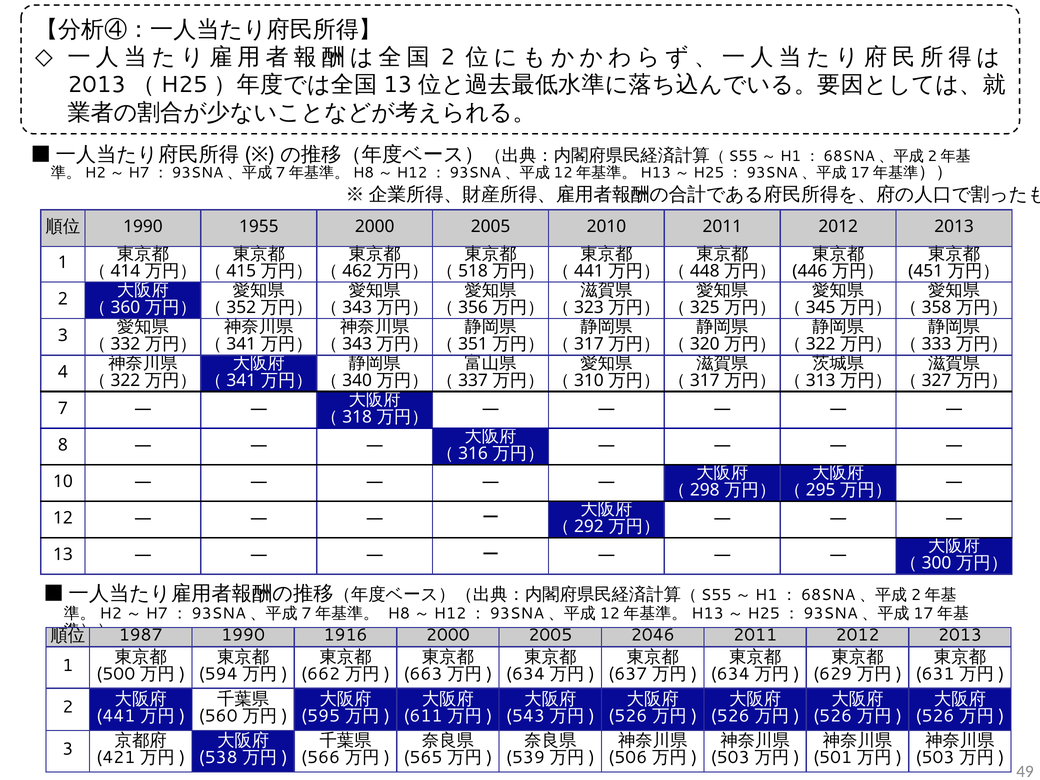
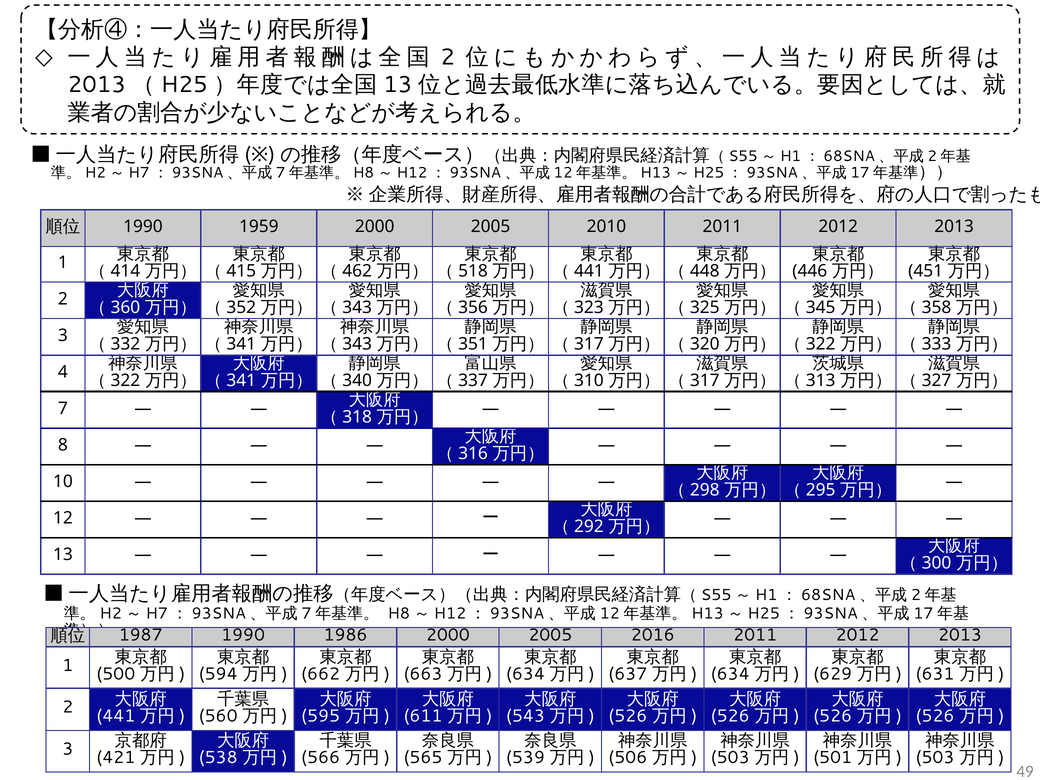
1955: 1955 -> 1959 (259, 227)
1916: 1916 -> 1986 (346, 635)
2046: 2046 -> 2016 (653, 635)
